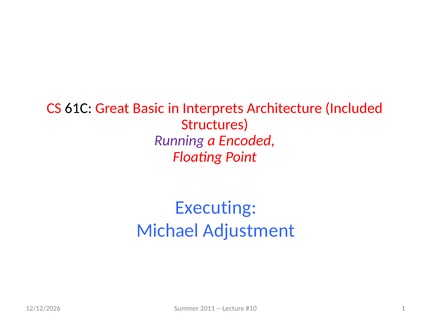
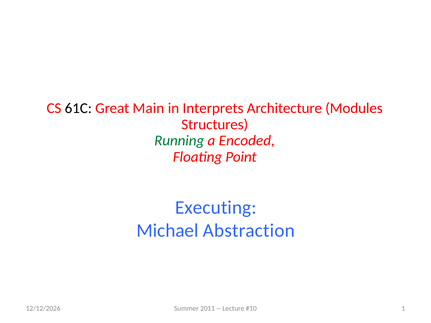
Basic: Basic -> Main (148, 108)
Included: Included -> Modules (354, 108)
Running colour: purple -> green (179, 141)
Adjustment: Adjustment -> Abstraction (249, 231)
